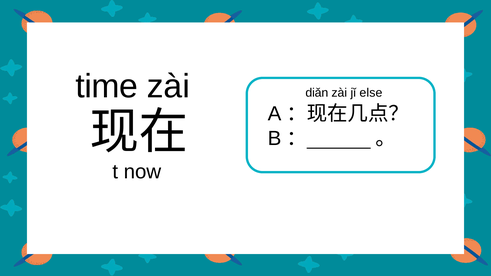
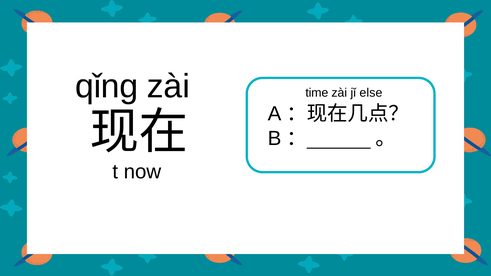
time: time -> qǐng (107, 86)
diǎn: diǎn -> time (317, 93)
